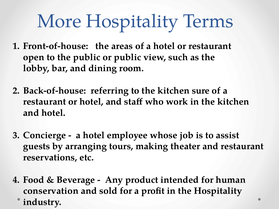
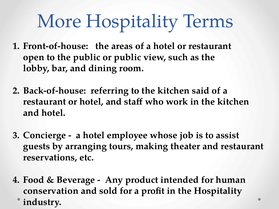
sure: sure -> said (201, 91)
